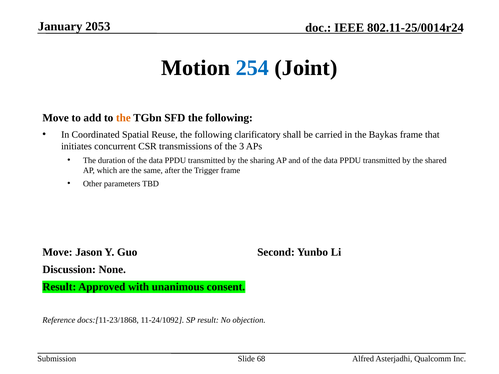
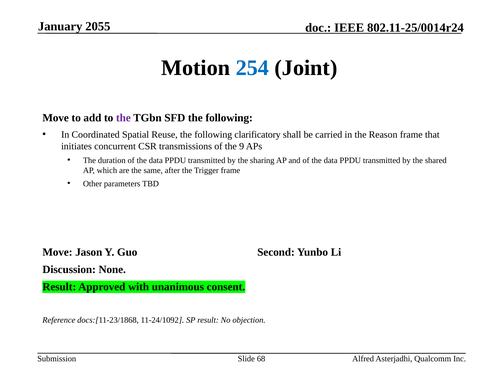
2053: 2053 -> 2055 (98, 26)
the colour: orange -> purple (123, 118)
Baykas: Baykas -> Reason (383, 135)
3: 3 -> 9 (242, 146)
